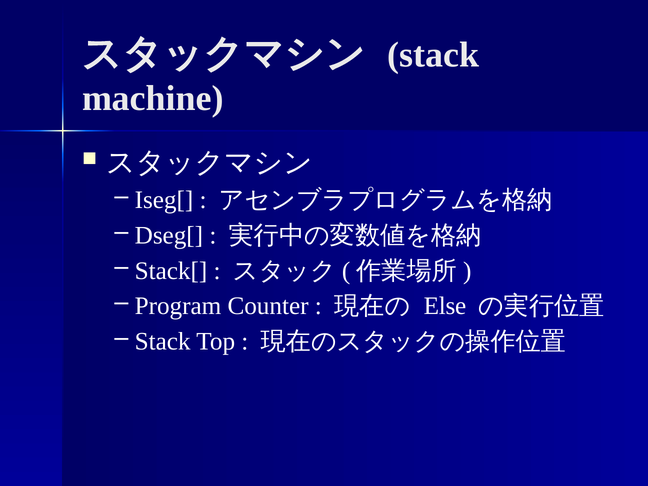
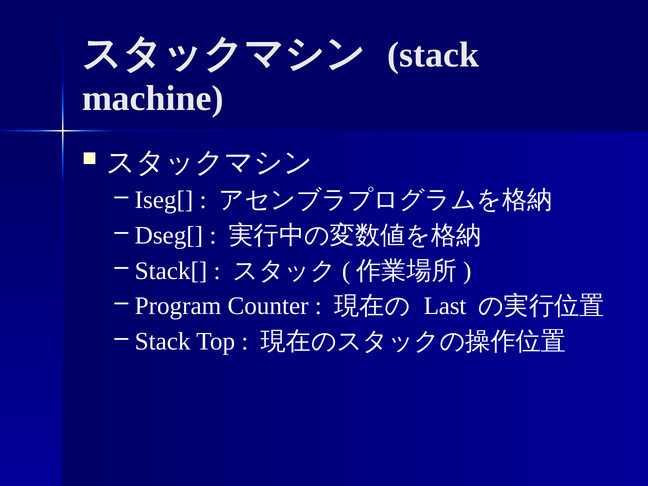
Else: Else -> Last (445, 306)
